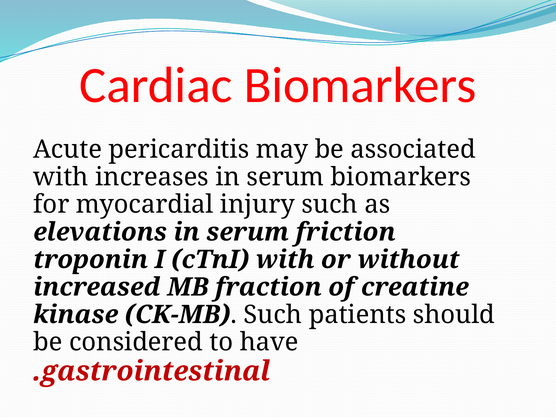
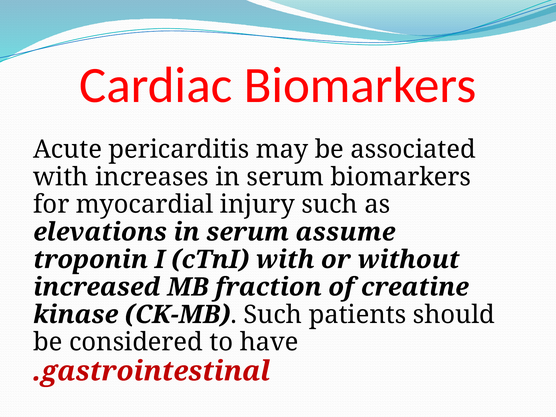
friction: friction -> assume (345, 232)
